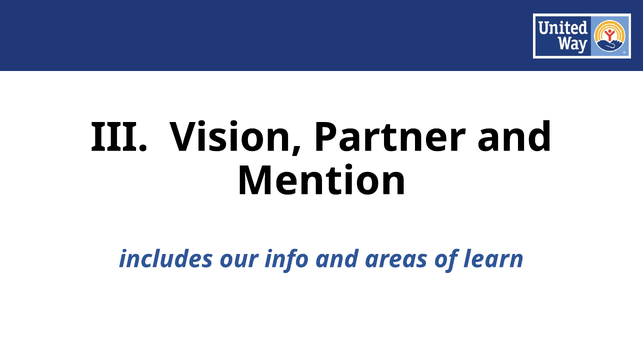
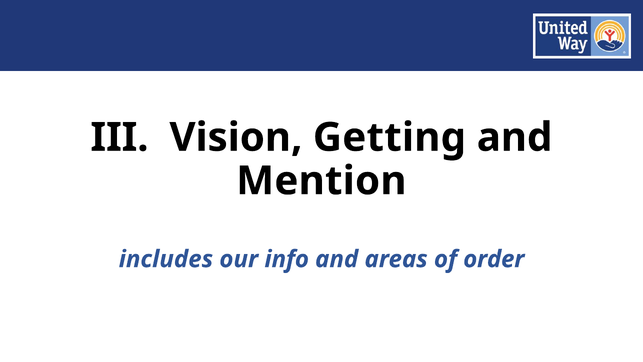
Partner: Partner -> Getting (389, 137)
learn: learn -> order (494, 259)
